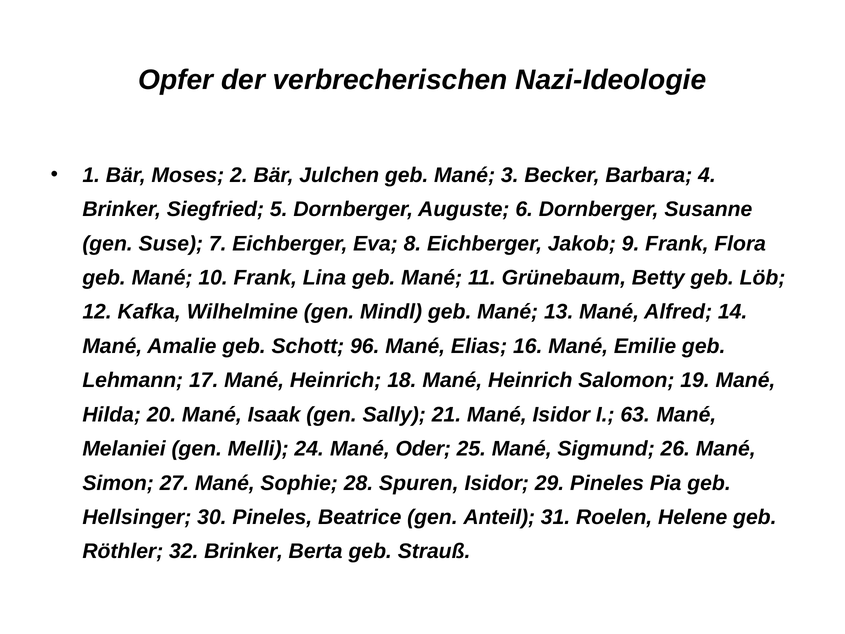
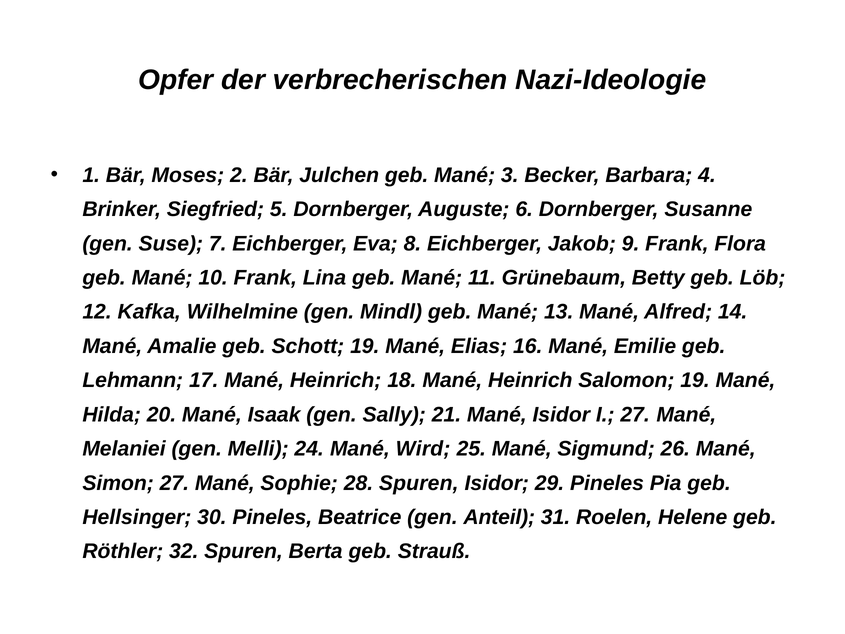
Schott 96: 96 -> 19 (365, 346)
I 63: 63 -> 27 (635, 414)
Oder: Oder -> Wird (423, 449)
32 Brinker: Brinker -> Spuren (243, 551)
